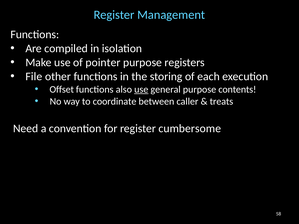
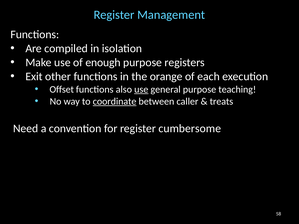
pointer: pointer -> enough (103, 62)
File: File -> Exit (34, 77)
storing: storing -> orange (166, 77)
contents: contents -> teaching (237, 89)
coordinate underline: none -> present (115, 101)
